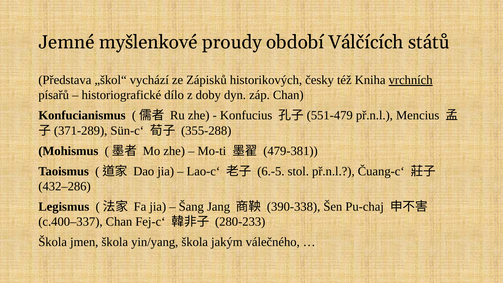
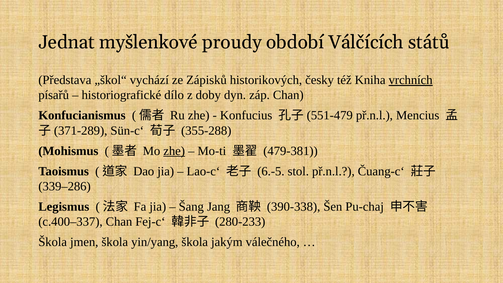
Jemné: Jemné -> Jednat (67, 42)
zhe underline: none -> present (174, 151)
432–286: 432–286 -> 339–286 (65, 186)
